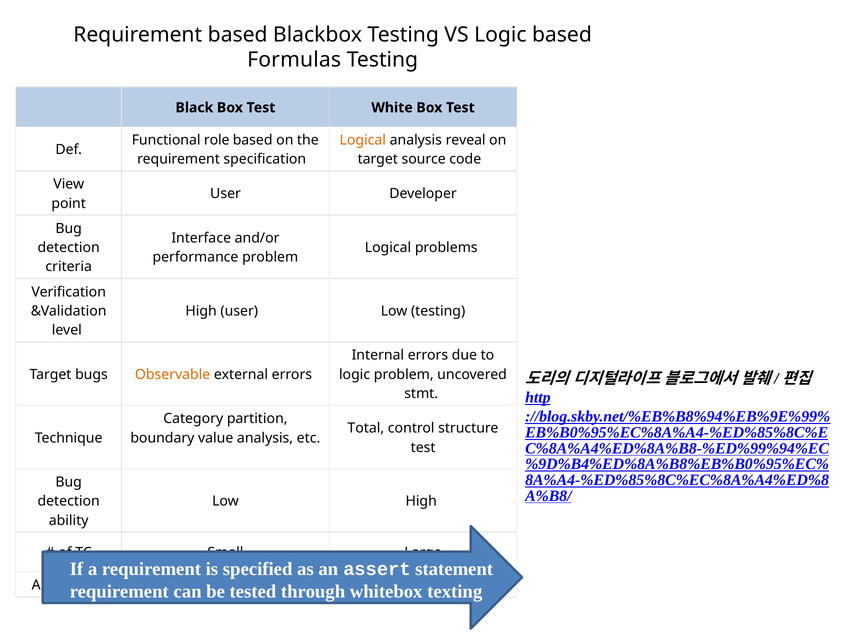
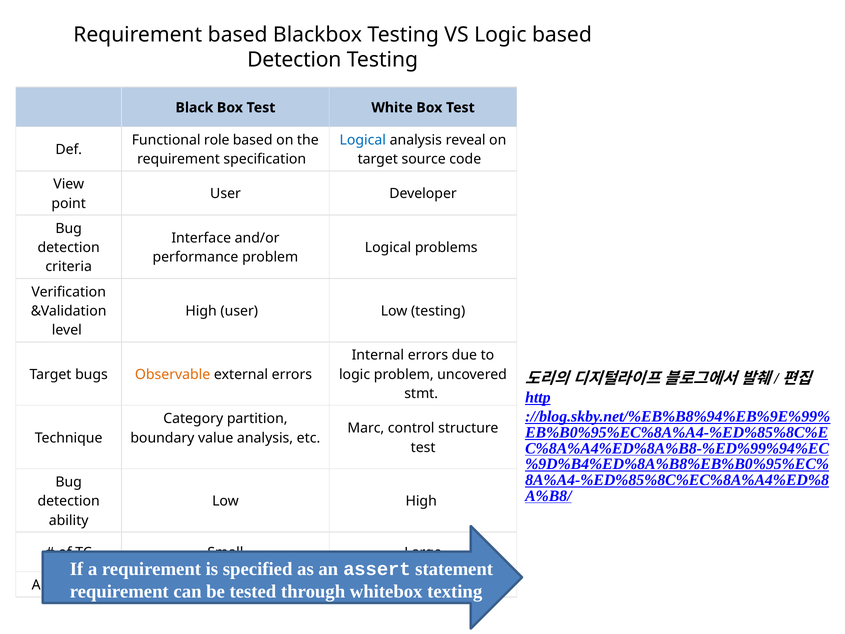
Formulas: Formulas -> Detection (294, 60)
Logical colour: orange -> blue (363, 140)
Total: Total -> Marc (366, 428)
